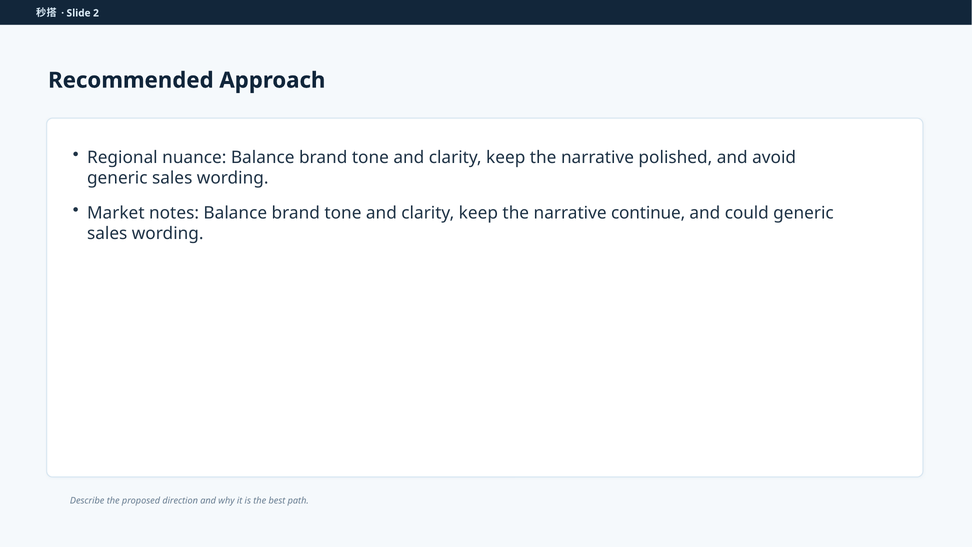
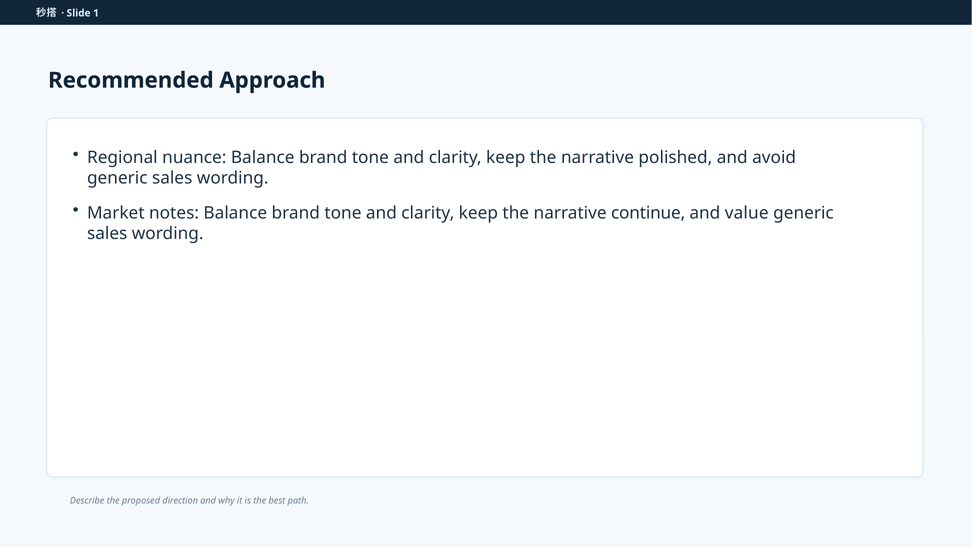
2: 2 -> 1 (96, 13)
could: could -> value (747, 213)
